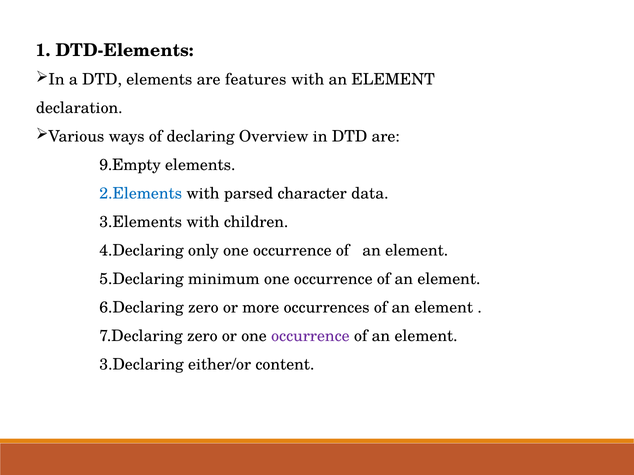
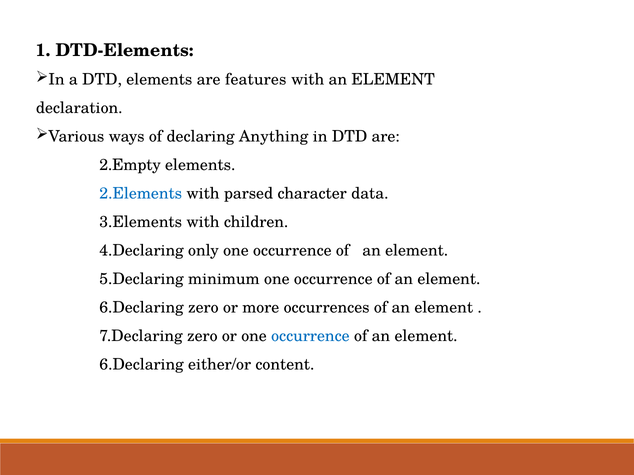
Overview: Overview -> Anything (274, 137)
9.Empty: 9.Empty -> 2.Empty (130, 165)
occurrence colour: purple -> blue (310, 336)
3.Declaring: 3.Declaring -> 6.Declaring (142, 365)
